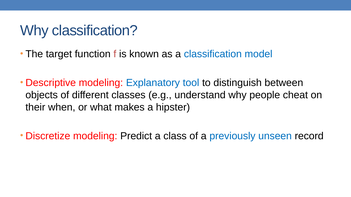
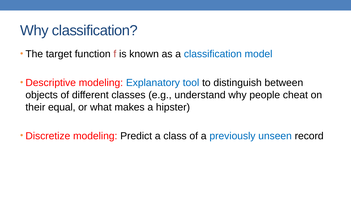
when: when -> equal (62, 108)
